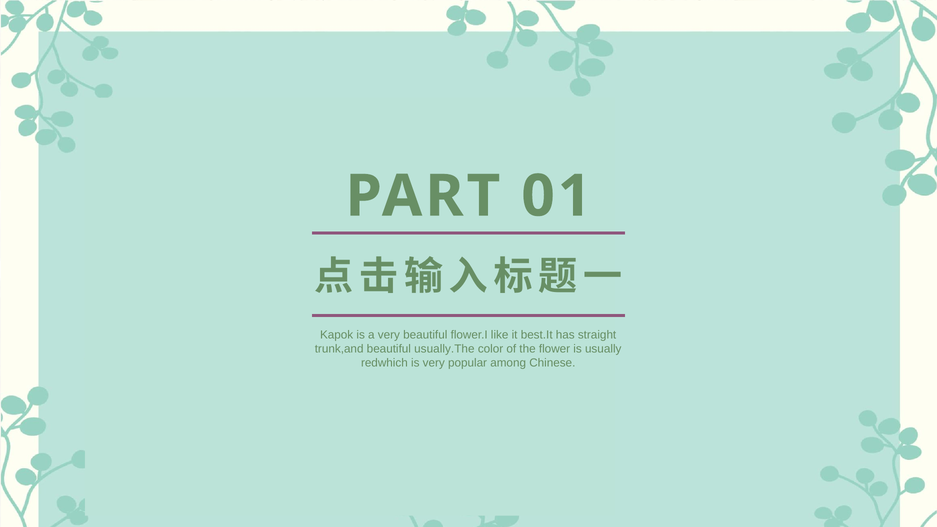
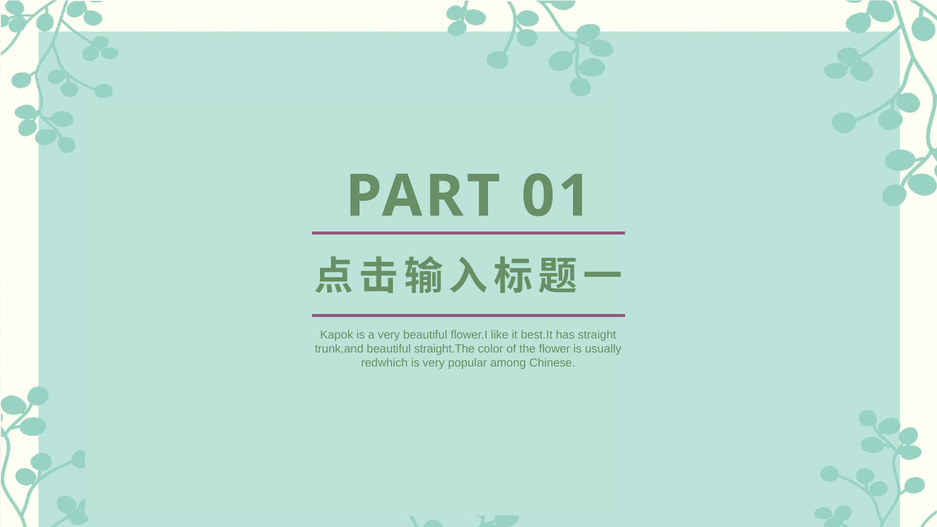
usually.The: usually.The -> straight.The (444, 349)
